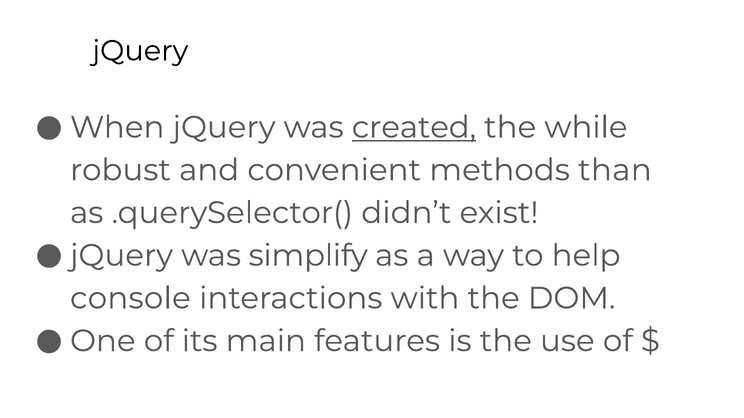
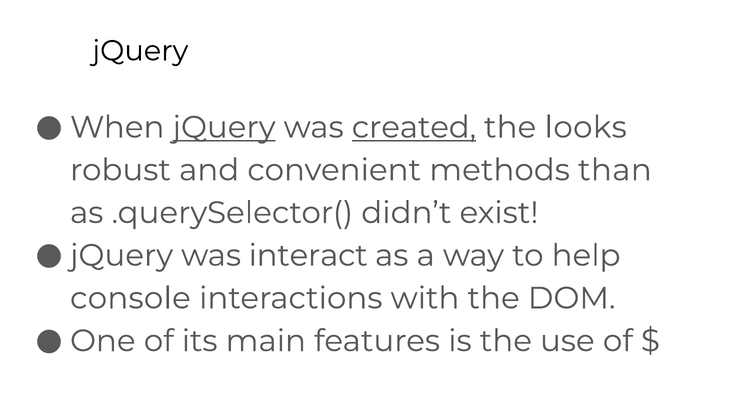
jQuery underline: none -> present (224, 128)
while: while -> looks (586, 128)
simplify: simplify -> interact (308, 256)
